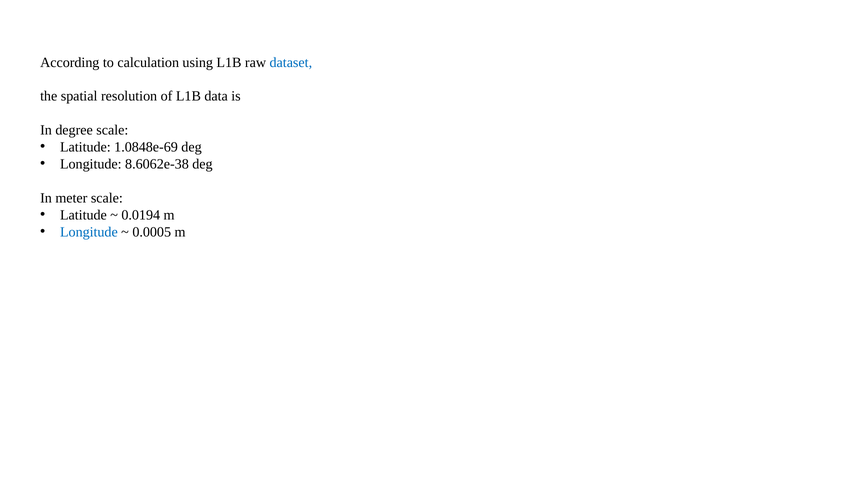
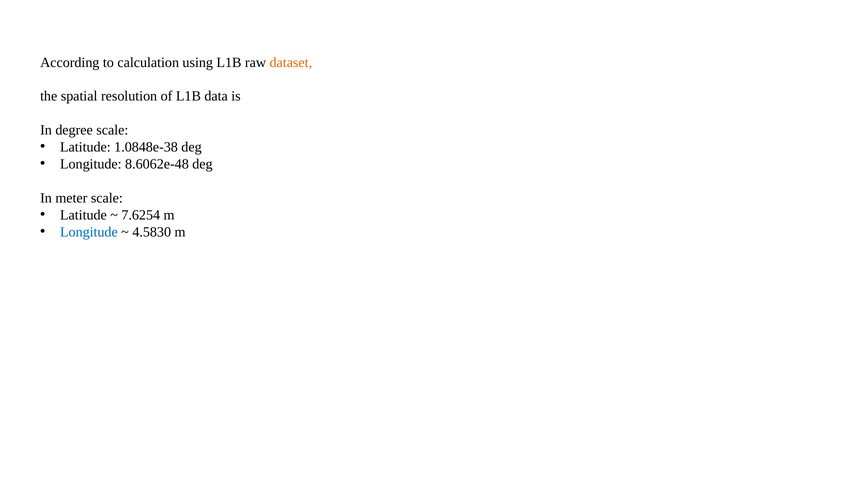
dataset colour: blue -> orange (291, 62)
1.0848e-69: 1.0848e-69 -> 1.0848e-38 (146, 147)
8.6062e-38: 8.6062e-38 -> 8.6062e-48 (157, 164)
0.0194: 0.0194 -> 7.6254 (141, 215)
0.0005: 0.0005 -> 4.5830 (152, 232)
